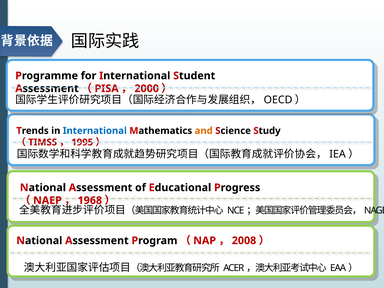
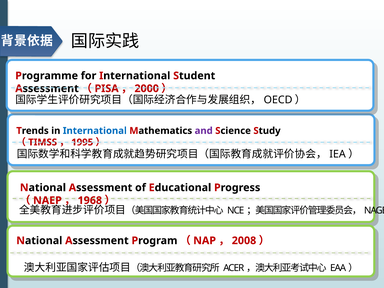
and colour: orange -> purple (204, 131)
